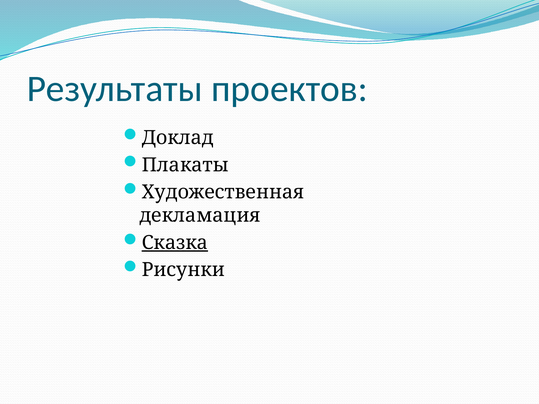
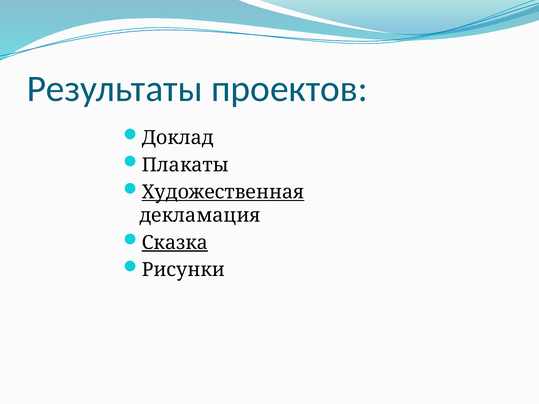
Художественная underline: none -> present (223, 192)
